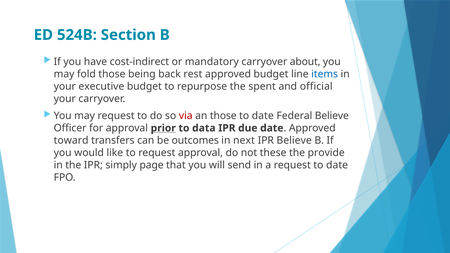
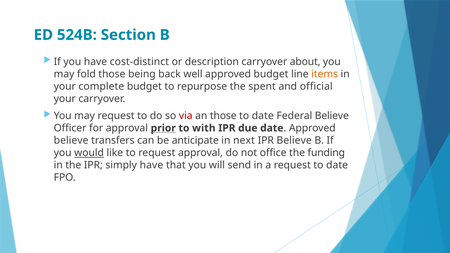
cost-indirect: cost-indirect -> cost-distinct (139, 62)
mandatory: mandatory -> description (212, 62)
rest: rest -> well (193, 74)
items colour: blue -> orange (325, 74)
executive: executive -> complete (101, 86)
data: data -> with (204, 128)
toward: toward -> believe (71, 141)
outcomes: outcomes -> anticipate (195, 141)
would underline: none -> present (89, 153)
these: these -> office (273, 153)
provide: provide -> funding (326, 153)
simply page: page -> have (151, 165)
